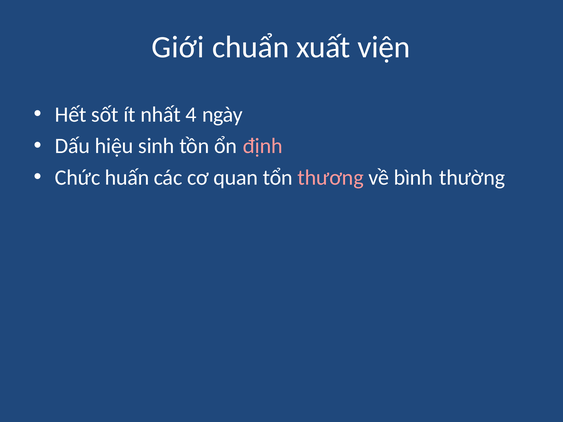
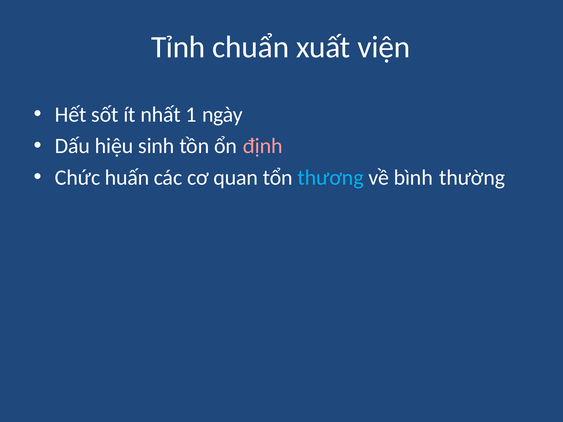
Giới: Giới -> Tỉnh (178, 47)
4: 4 -> 1 (191, 115)
thương colour: pink -> light blue (331, 178)
